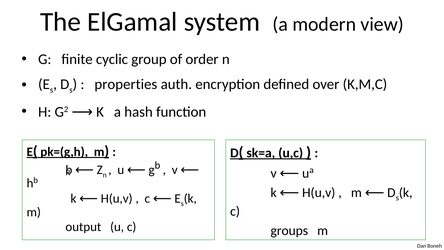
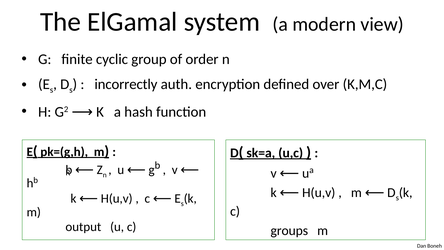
properties: properties -> incorrectly (126, 84)
